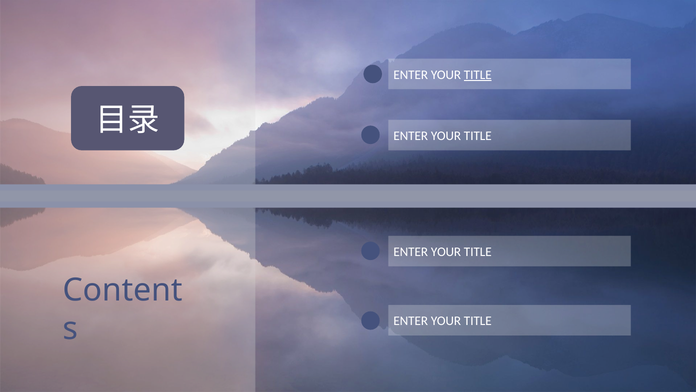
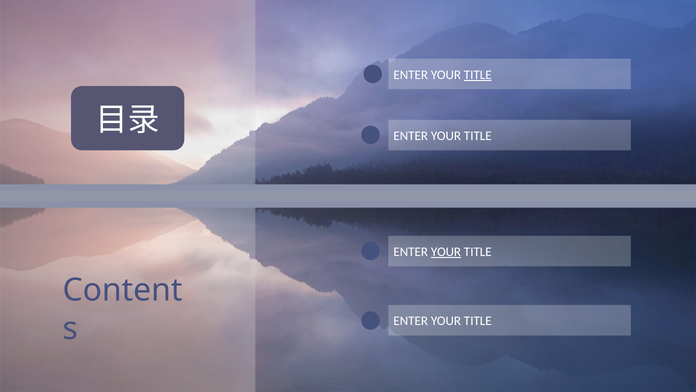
YOUR underline: none -> present (446, 252)
